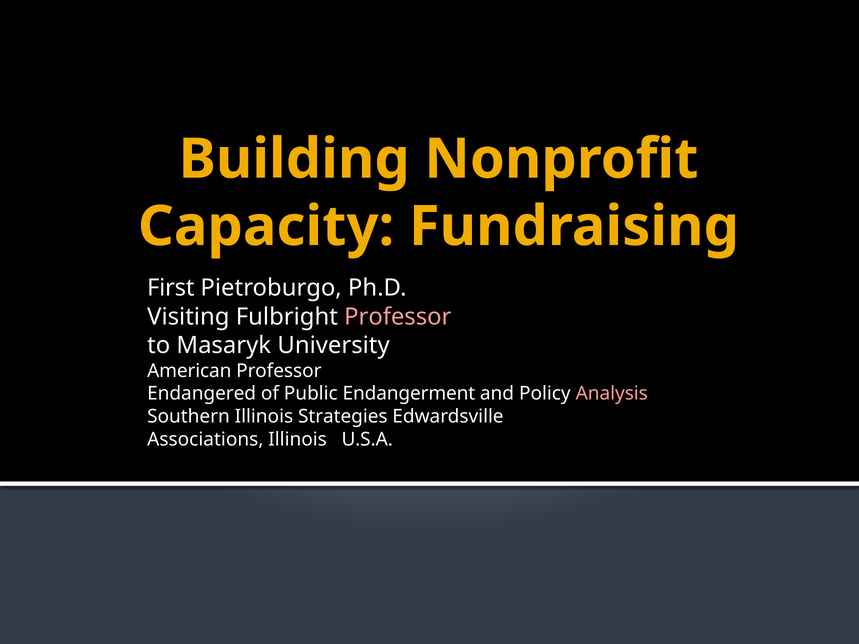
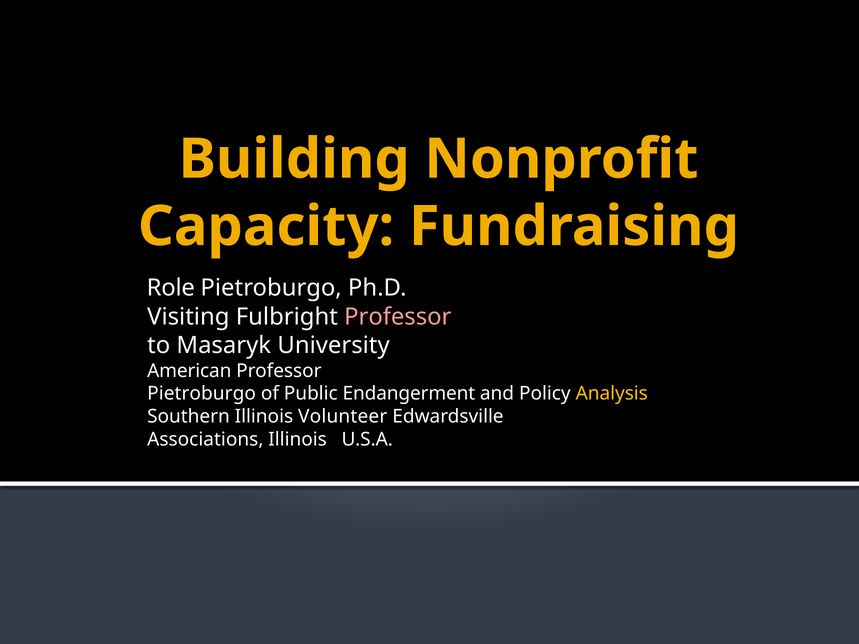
First: First -> Role (171, 288)
Endangered: Endangered -> Pietroburgo (202, 394)
Analysis colour: pink -> yellow (612, 394)
Strategies: Strategies -> Volunteer (343, 417)
